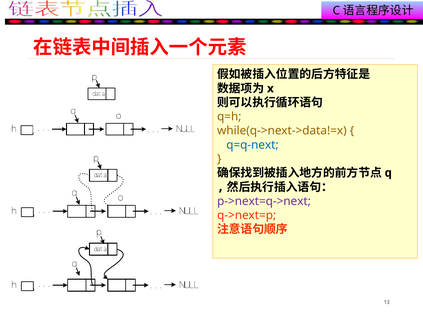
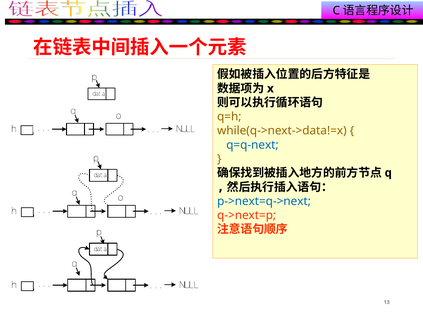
p->next=q->next colour: purple -> blue (264, 201)
